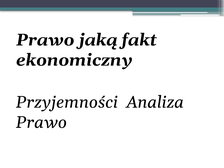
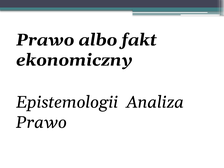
jaką: jaką -> albo (98, 40)
Przyjemności: Przyjemności -> Epistemologii (67, 102)
